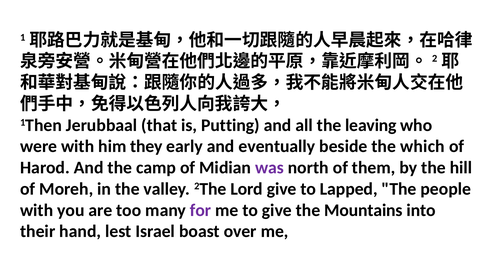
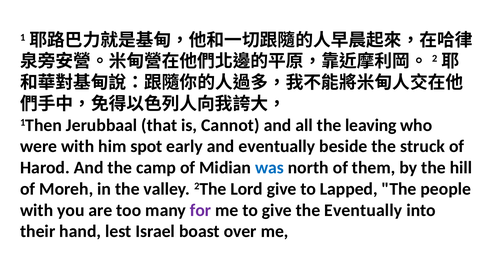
Putting: Putting -> Cannot (230, 125)
they: they -> spot (146, 146)
which: which -> struck (423, 146)
was colour: purple -> blue (269, 167)
the Mountains: Mountains -> Eventually (363, 210)
